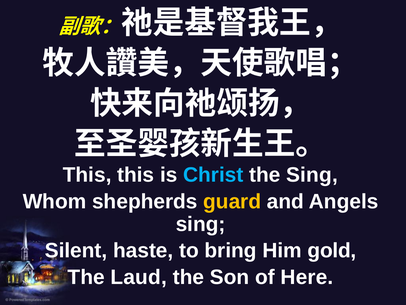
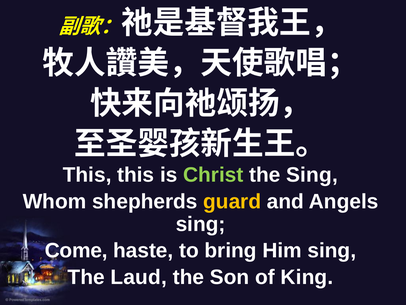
Christ colour: light blue -> light green (213, 175)
Silent: Silent -> Come (76, 250)
Him gold: gold -> sing (332, 250)
Here: Here -> King (307, 277)
